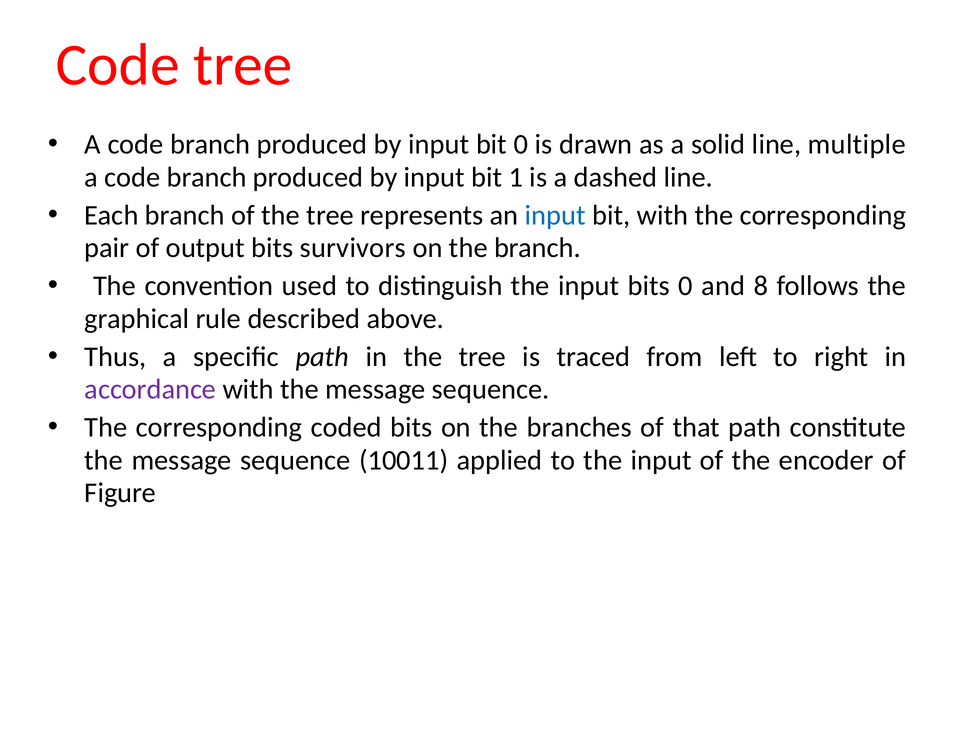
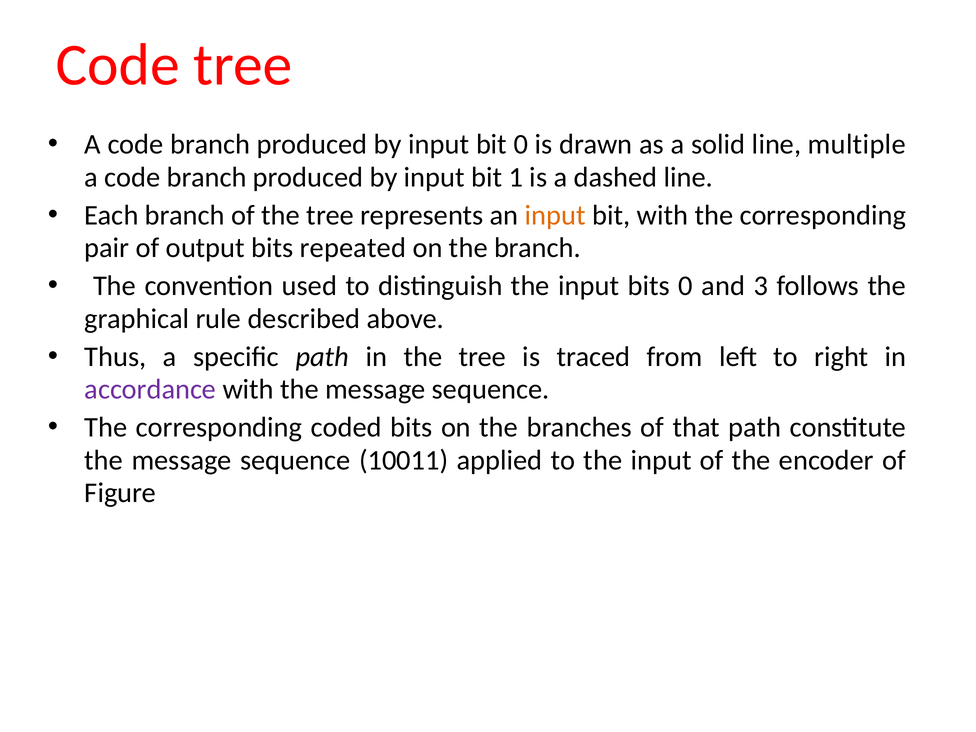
input colour: blue -> orange (555, 215)
survivors: survivors -> repeated (353, 248)
8: 8 -> 3 (761, 286)
